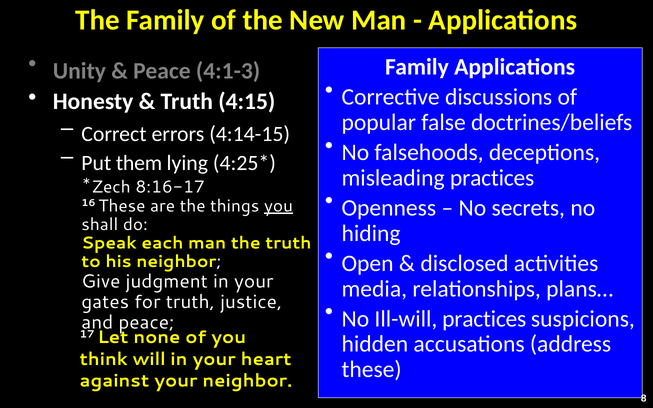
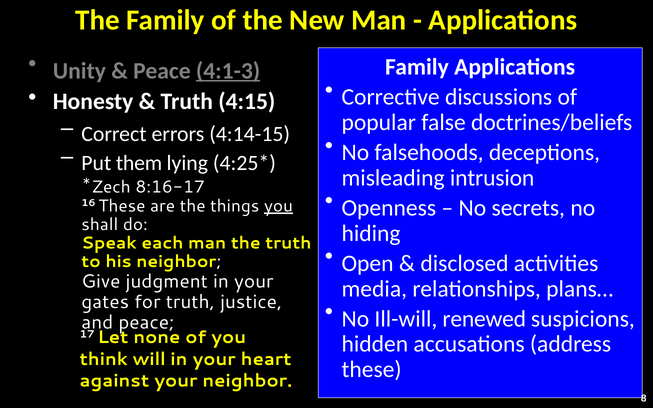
4:1-3 underline: none -> present (228, 71)
misleading practices: practices -> intrusion (492, 178)
Ill-will practices: practices -> renewed (484, 319)
